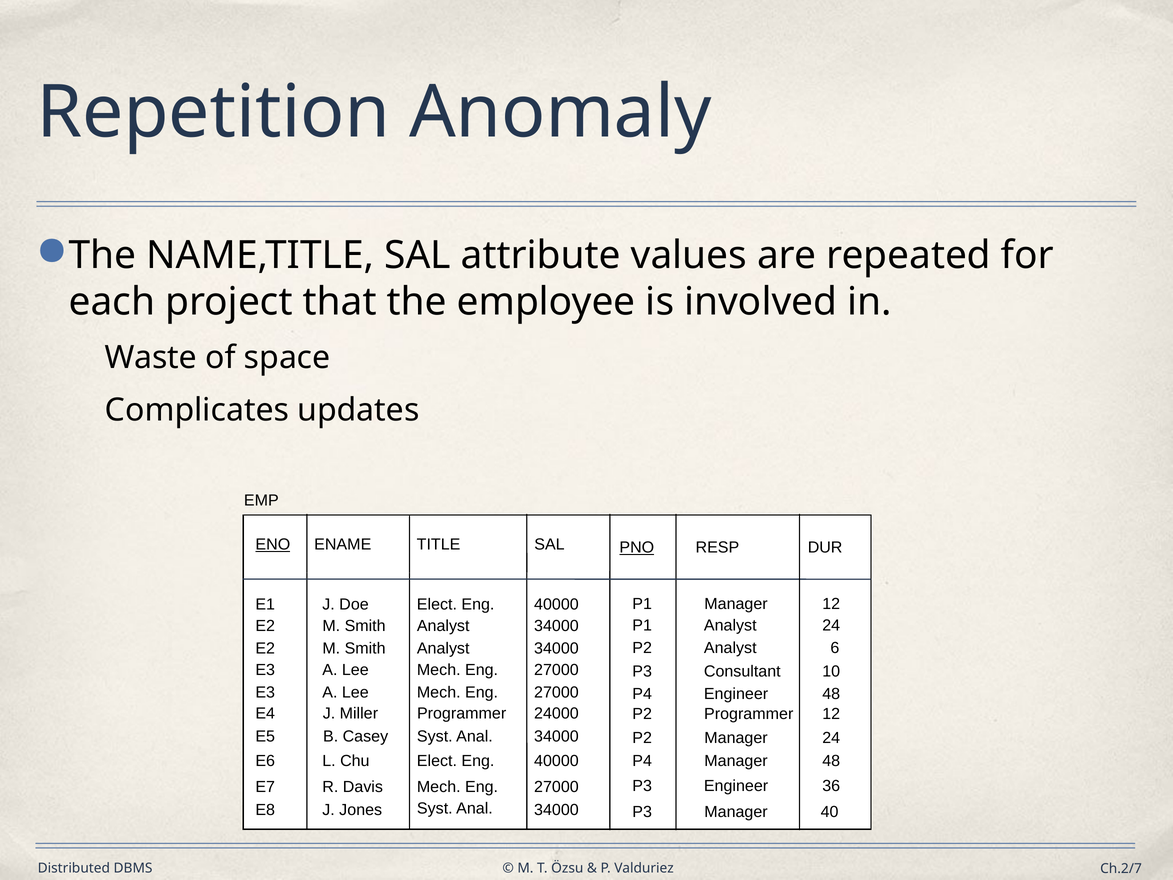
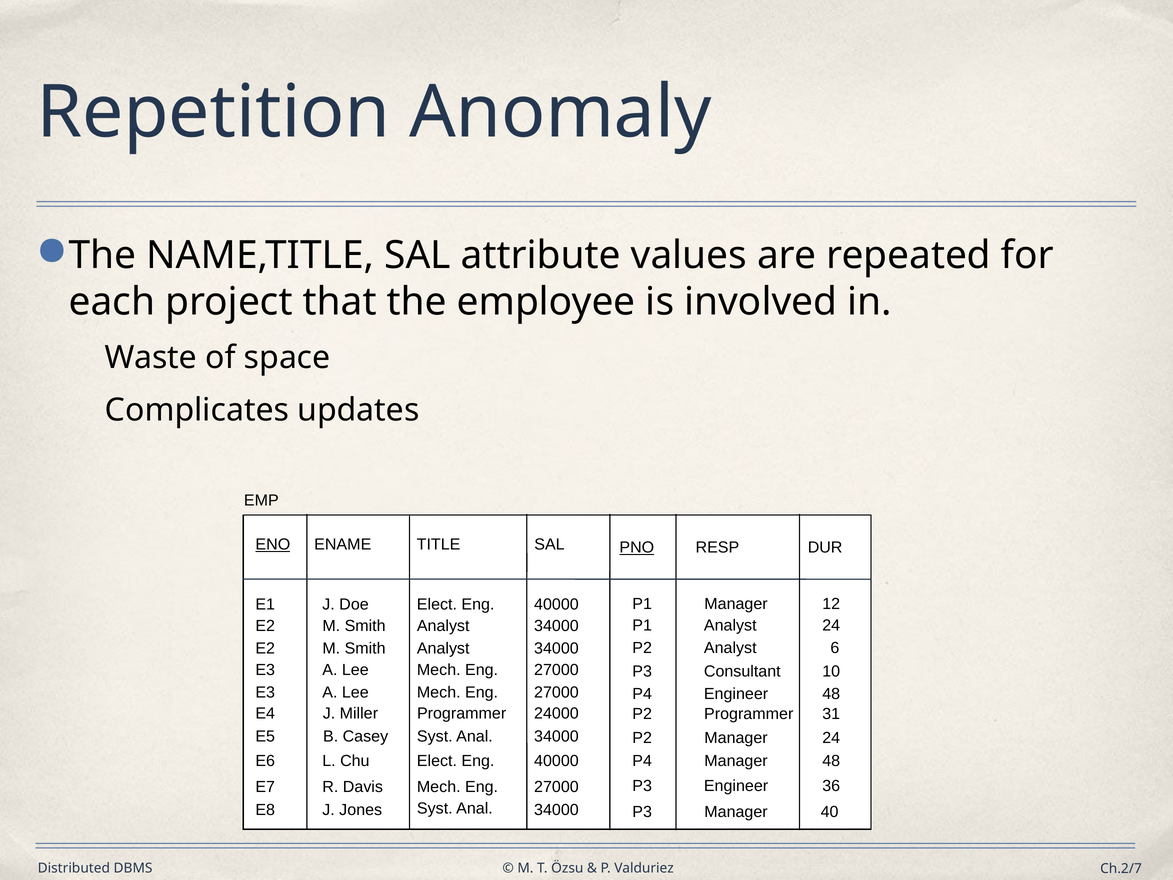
Programmer 12: 12 -> 31 (831, 714)
